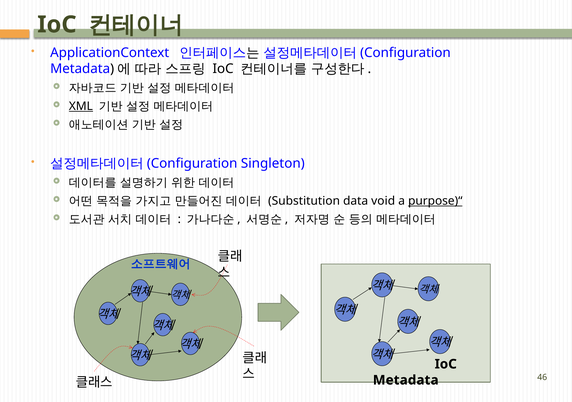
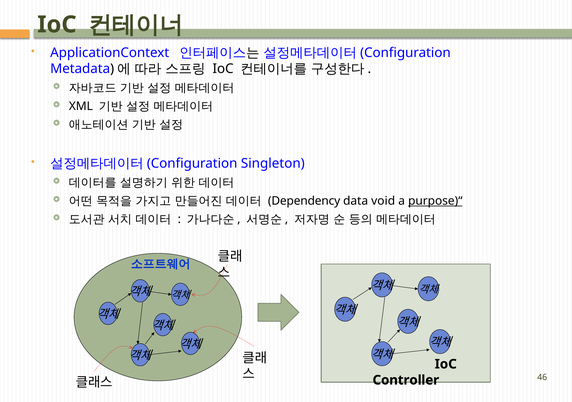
XML underline: present -> none (81, 106)
Substitution: Substitution -> Dependency (304, 201)
Metadata: Metadata -> Controller (406, 381)
